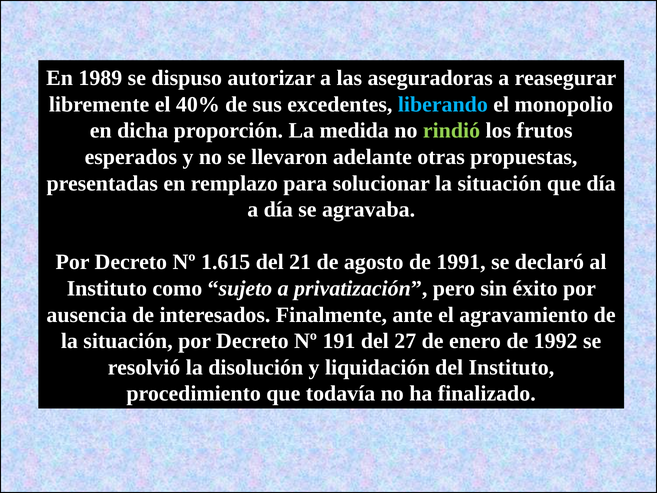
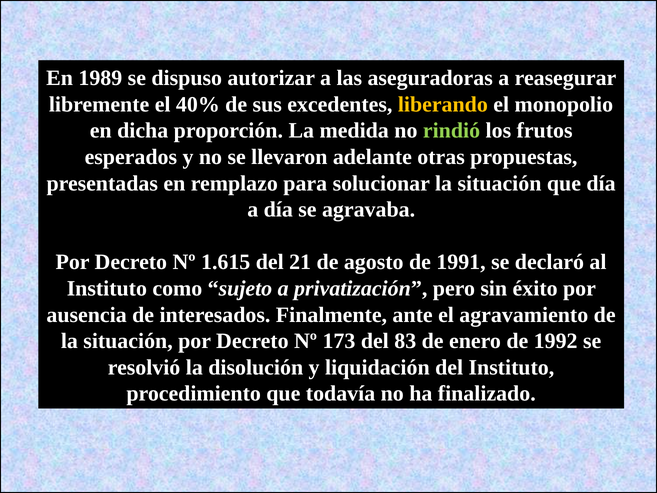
liberando colour: light blue -> yellow (443, 104)
191: 191 -> 173 (339, 341)
27: 27 -> 83 (405, 341)
